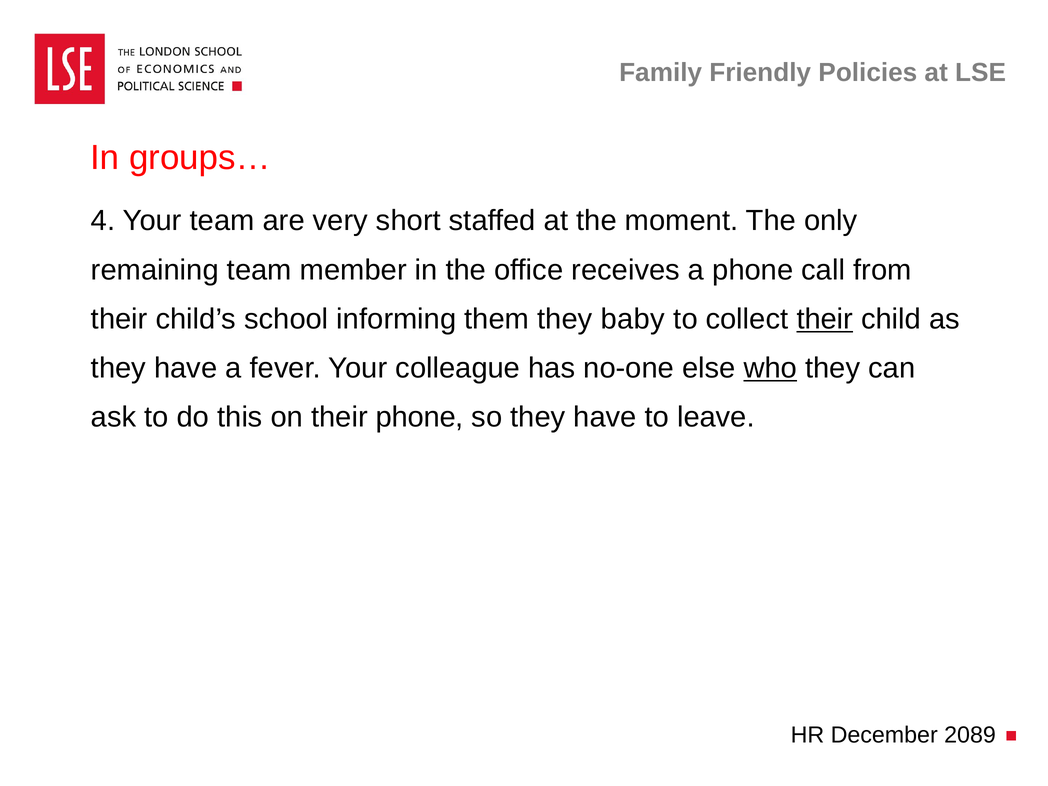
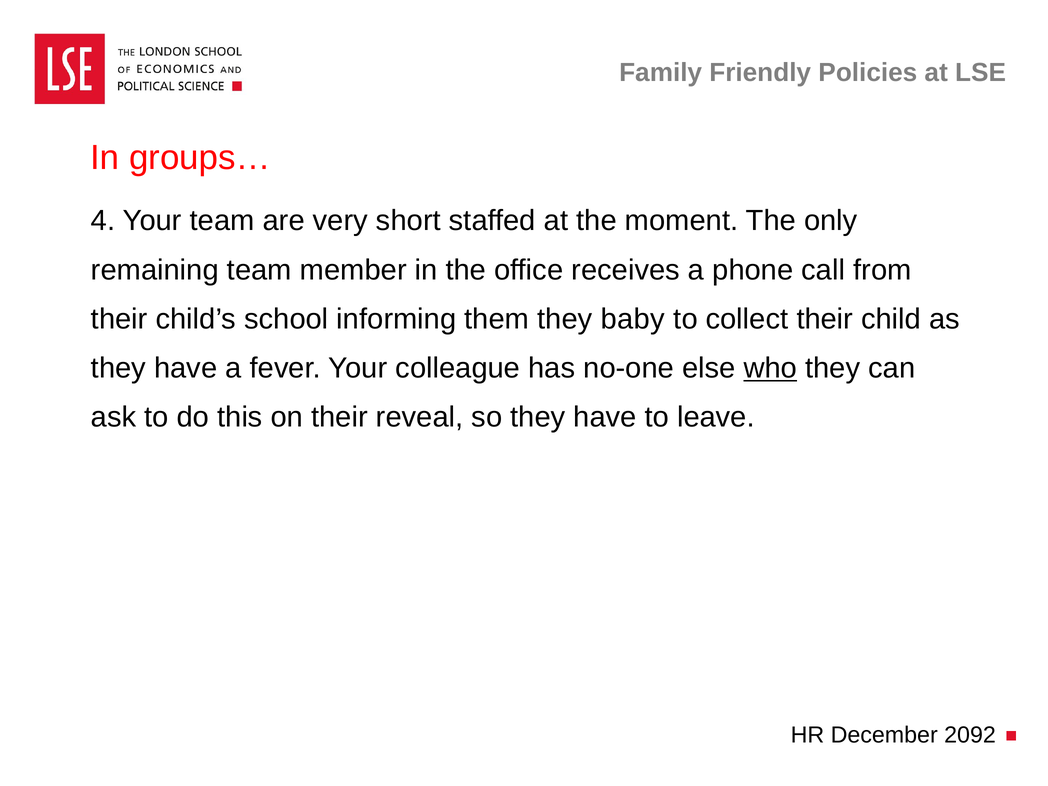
their underline: present -> none (825, 319)
their phone: phone -> reveal (420, 417)
2089: 2089 -> 2092 (970, 735)
